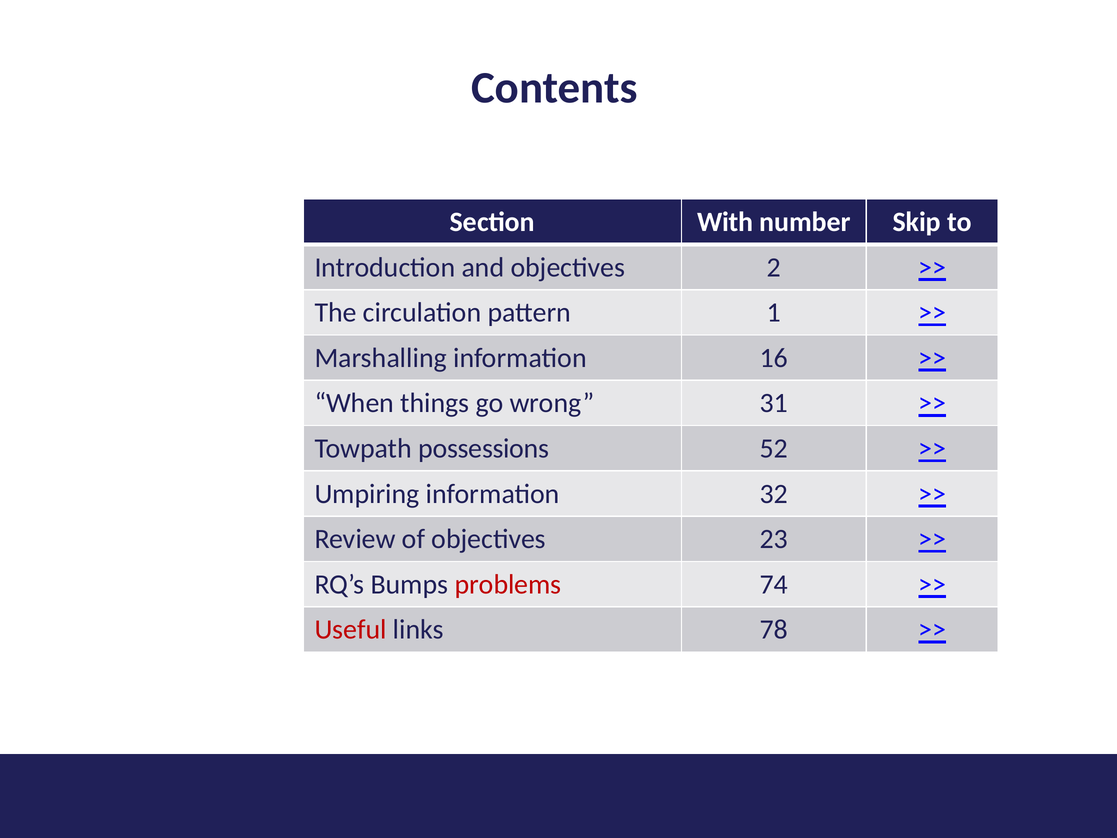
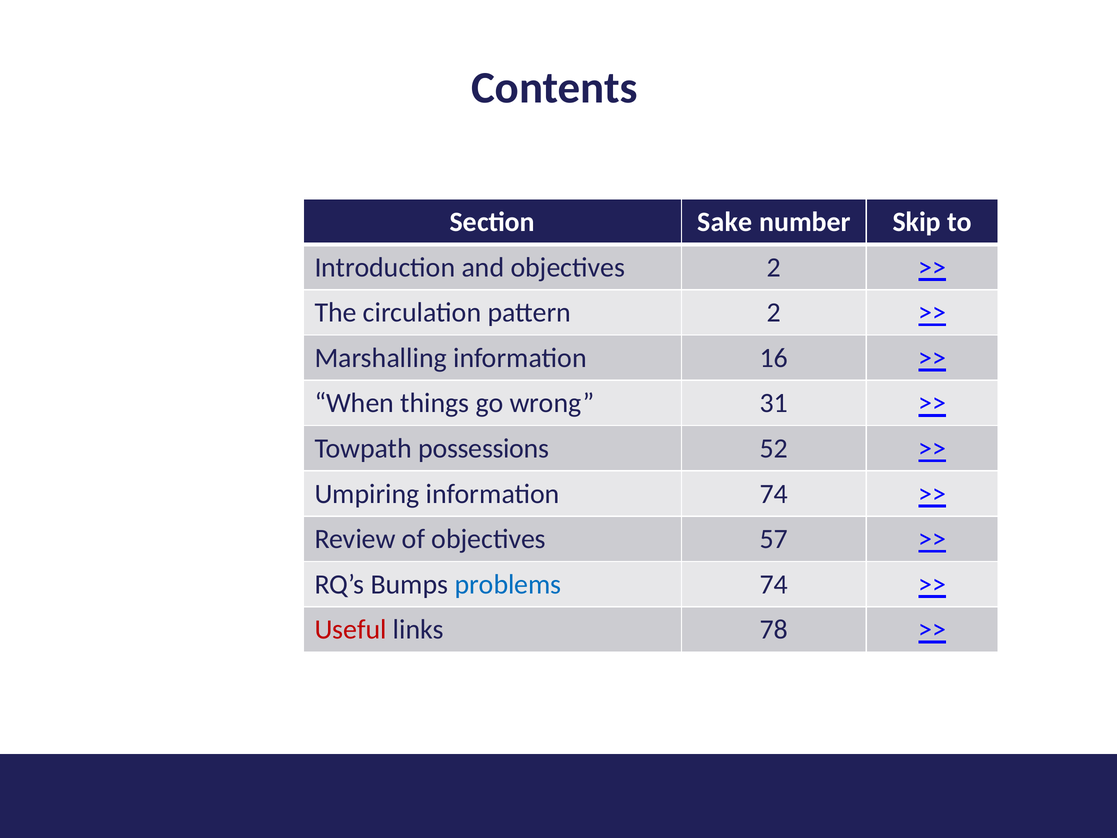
With: With -> Sake (725, 222)
pattern 1: 1 -> 2 (774, 313)
information 32: 32 -> 74 (774, 494)
23: 23 -> 57 (774, 539)
problems colour: red -> blue (508, 584)
